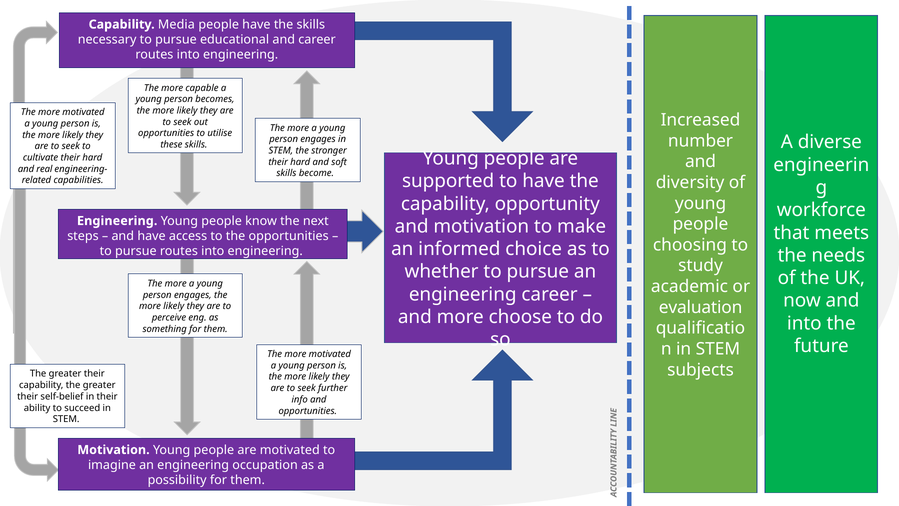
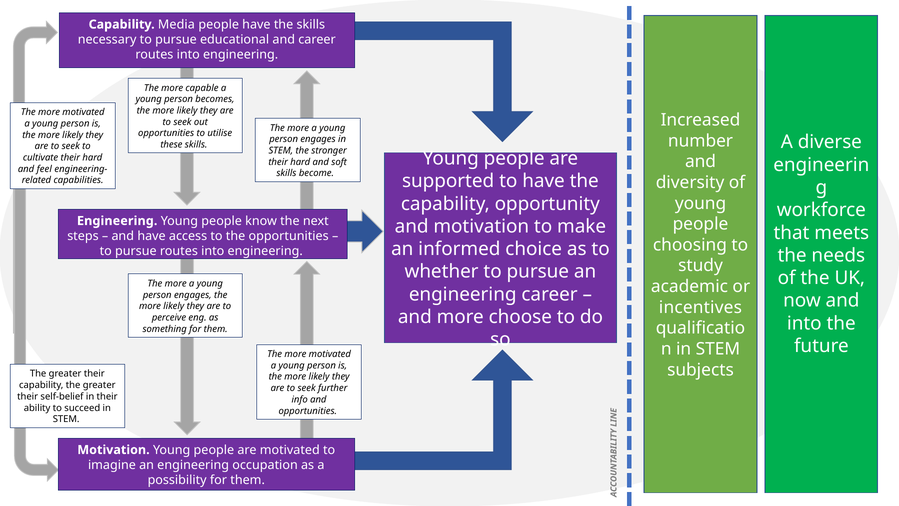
real: real -> feel (44, 169)
evaluation: evaluation -> incentives (700, 307)
